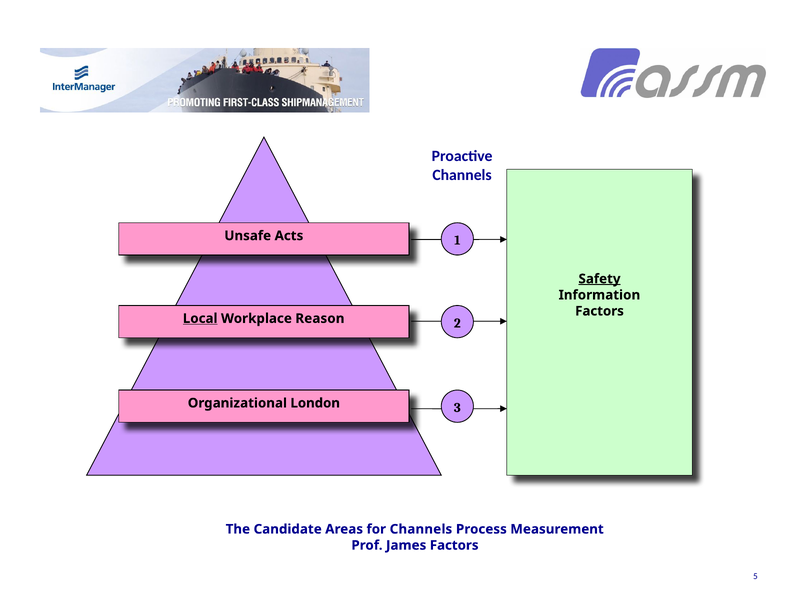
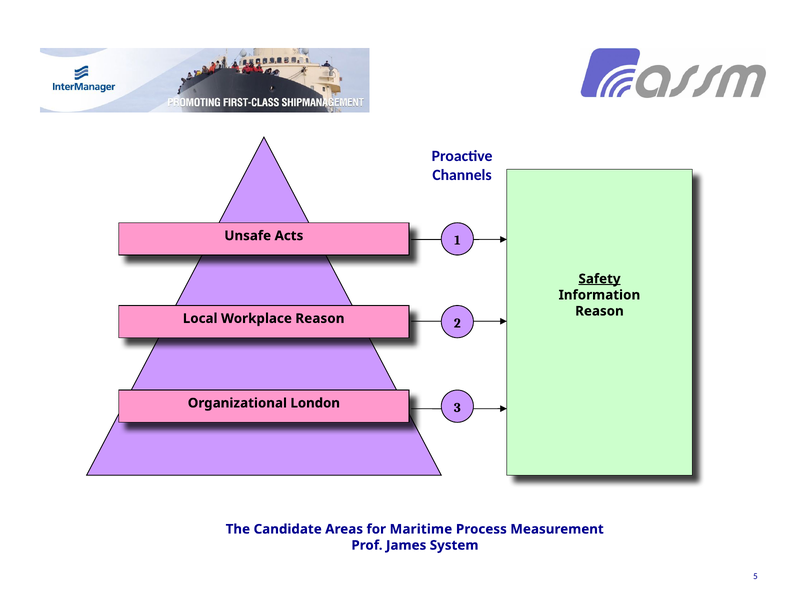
Factors: Factors -> Reason (599, 311)
Local underline: present -> none (200, 319)
for Channels: Channels -> Maritime (421, 530)
James Factors: Factors -> System (454, 546)
